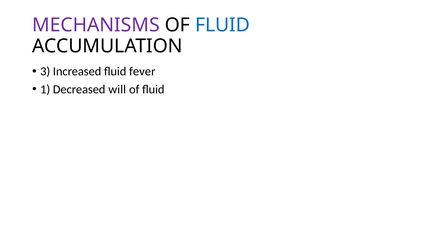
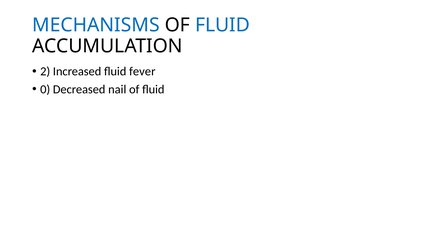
MECHANISMS colour: purple -> blue (96, 25)
3: 3 -> 2 (45, 72)
1: 1 -> 0 (45, 89)
will: will -> nail (117, 89)
